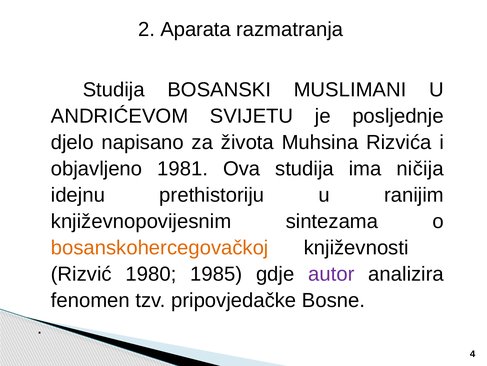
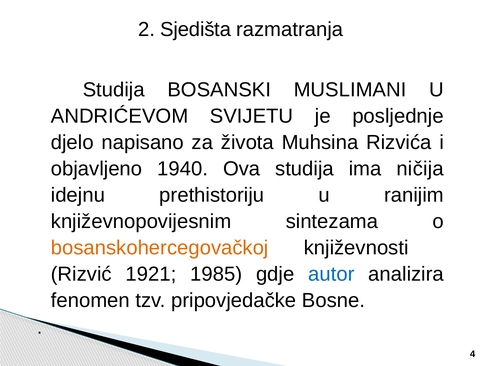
Aparata: Aparata -> Sjedišta (196, 29)
1981: 1981 -> 1940 (183, 169)
1980: 1980 -> 1921 (151, 274)
autor colour: purple -> blue (331, 274)
